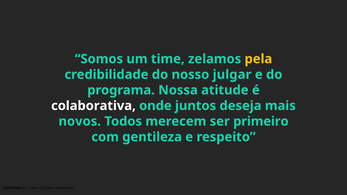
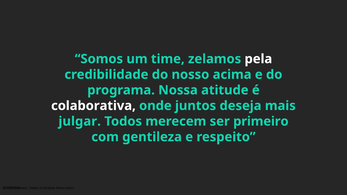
pela colour: yellow -> white (258, 59)
julgar: julgar -> acima (232, 75)
novos: novos -> julgar (80, 121)
